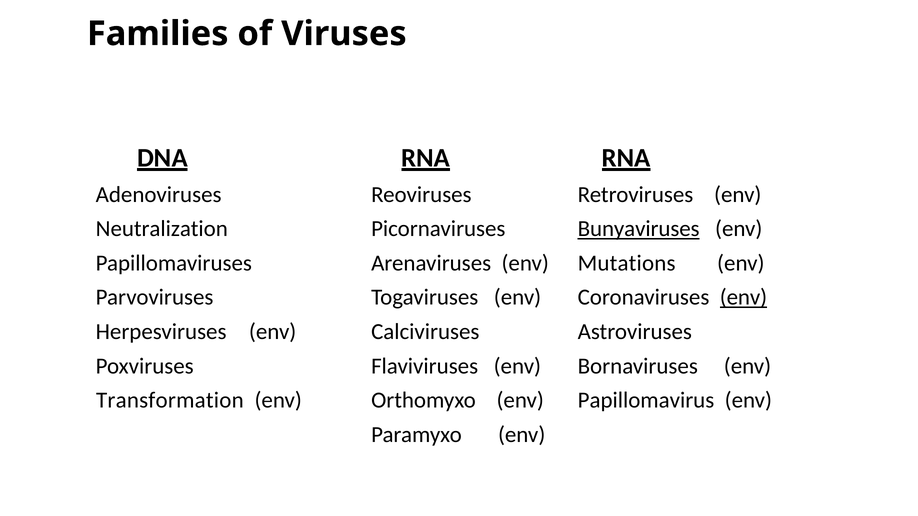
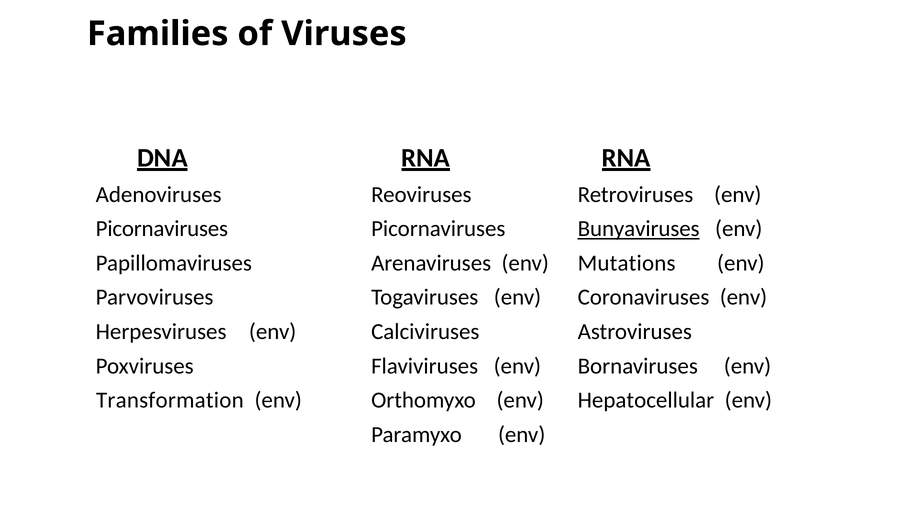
Neutralization: Neutralization -> Picornaviruses (162, 229)
env underline: present -> none (743, 298)
Papillomavirus: Papillomavirus -> Hepatocellular (646, 401)
